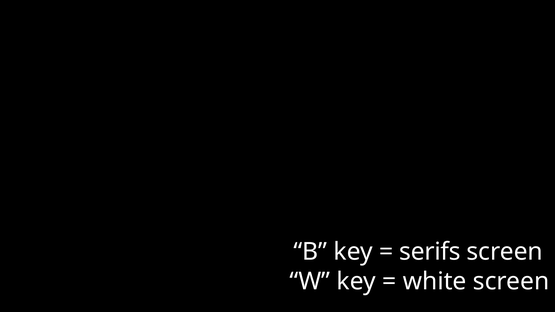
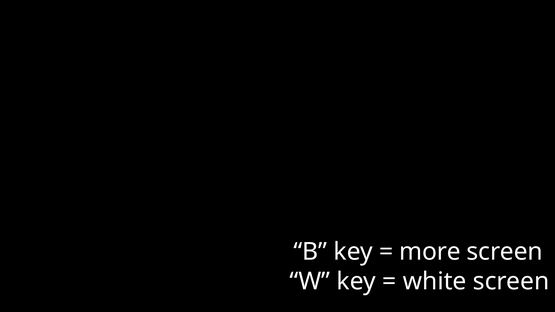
serifs: serifs -> more (430, 252)
